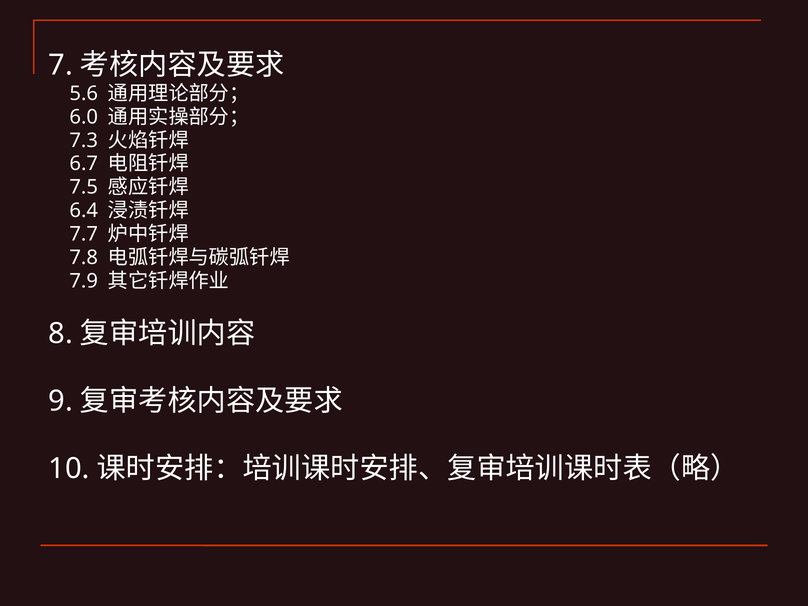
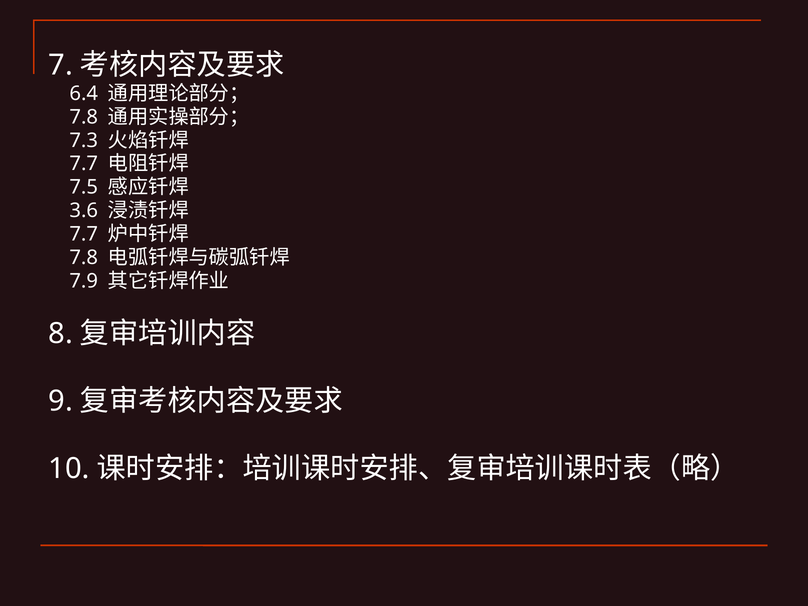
5.6: 5.6 -> 6.4 (84, 93)
6.0: 6.0 -> 7.8 (84, 117)
6.7: 6.7 -> 7.7 (84, 164)
6.4: 6.4 -> 3.6 (84, 211)
